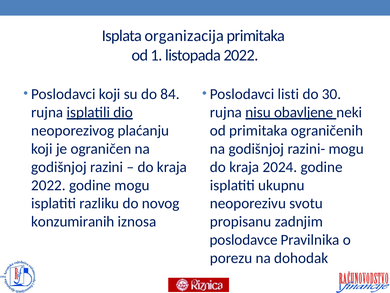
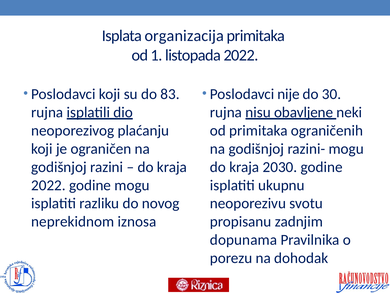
84: 84 -> 83 (170, 94)
listi: listi -> nije (288, 94)
2024: 2024 -> 2030 (280, 167)
konzumiranih: konzumiranih -> neprekidnom (73, 221)
poslodavce: poslodavce -> dopunama (244, 240)
